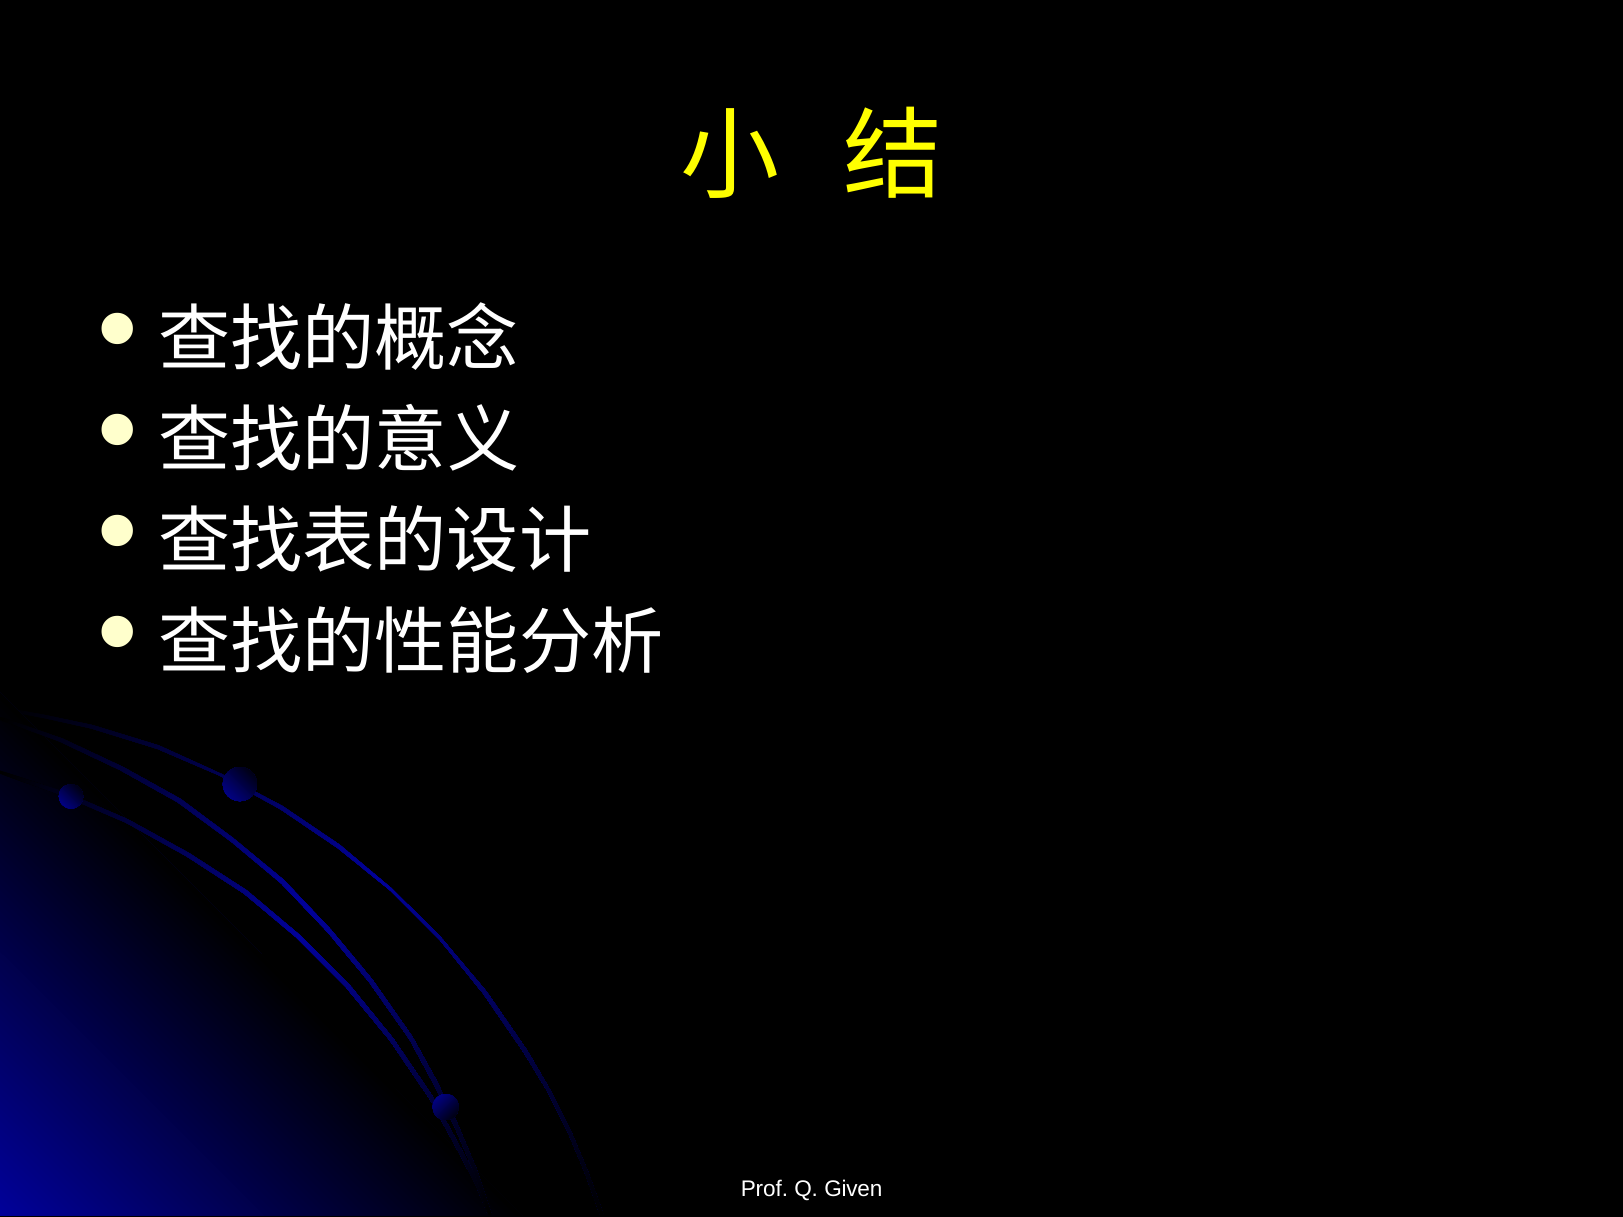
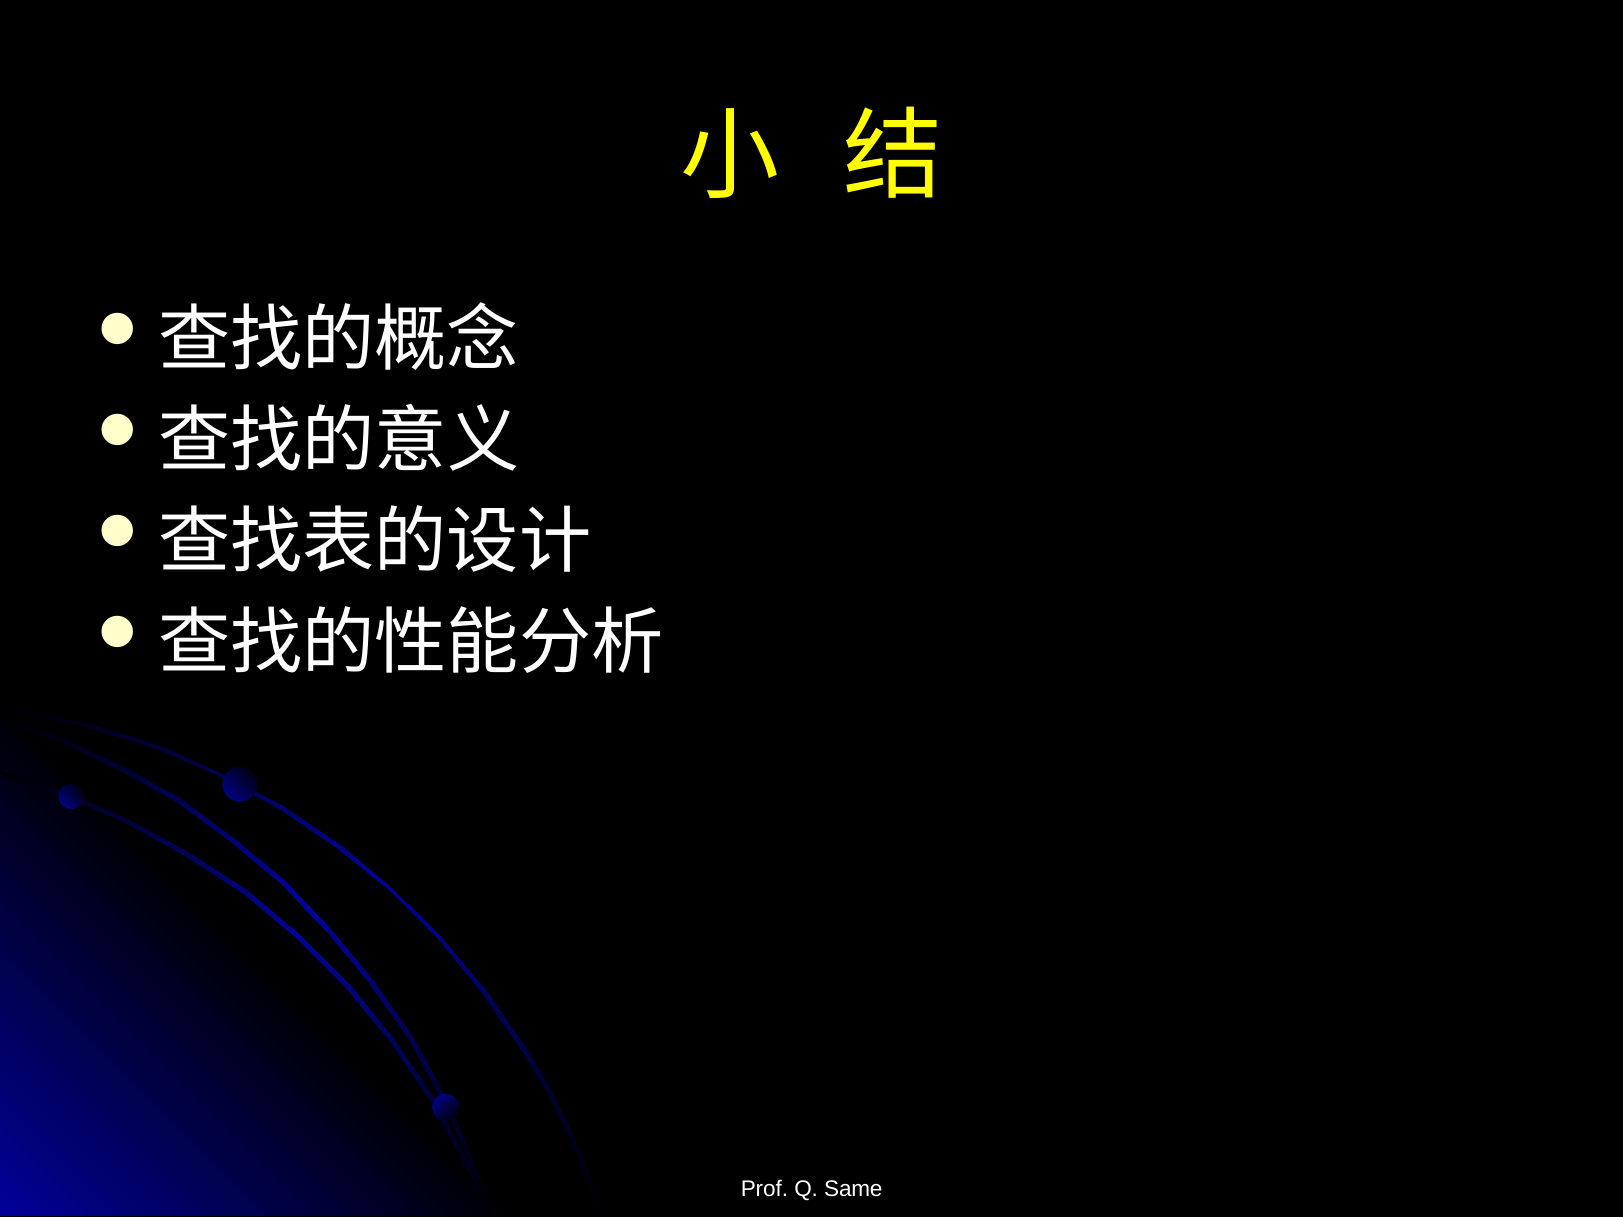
Given: Given -> Same (853, 1189)
